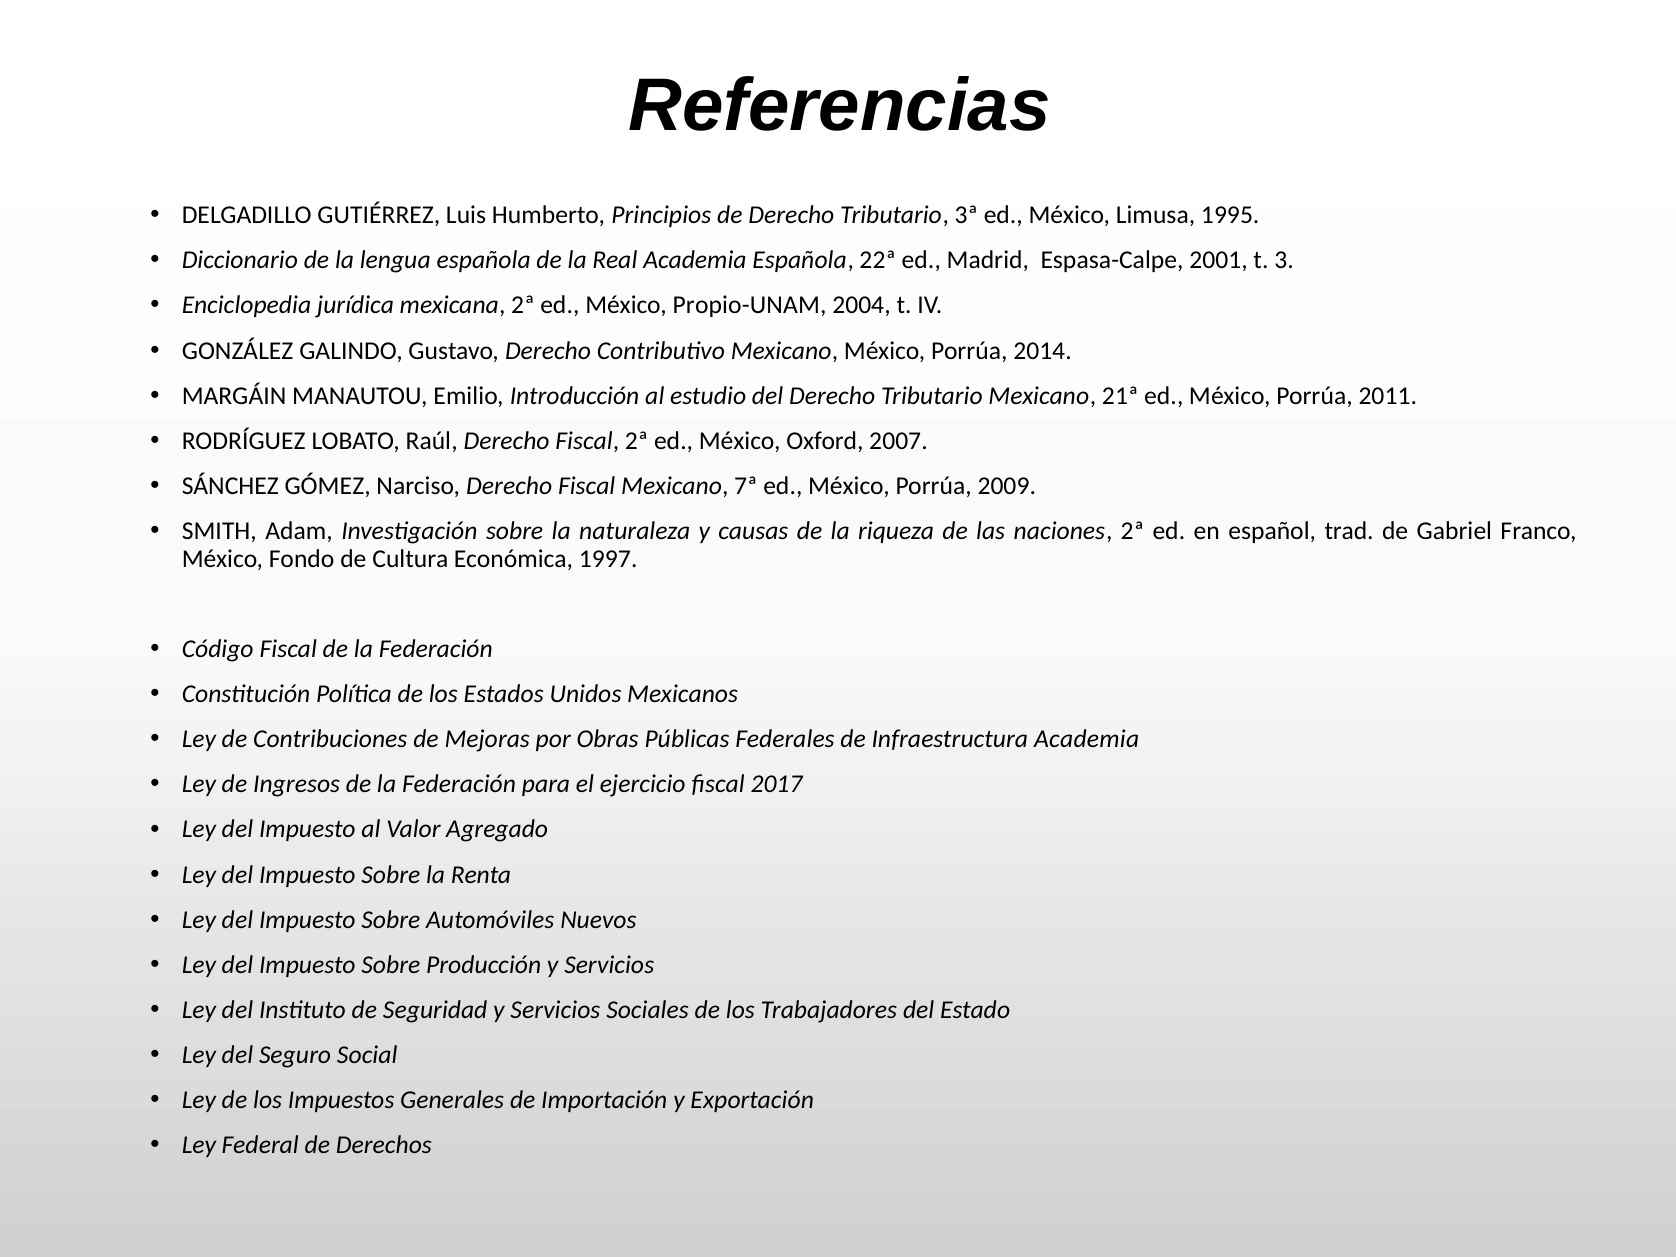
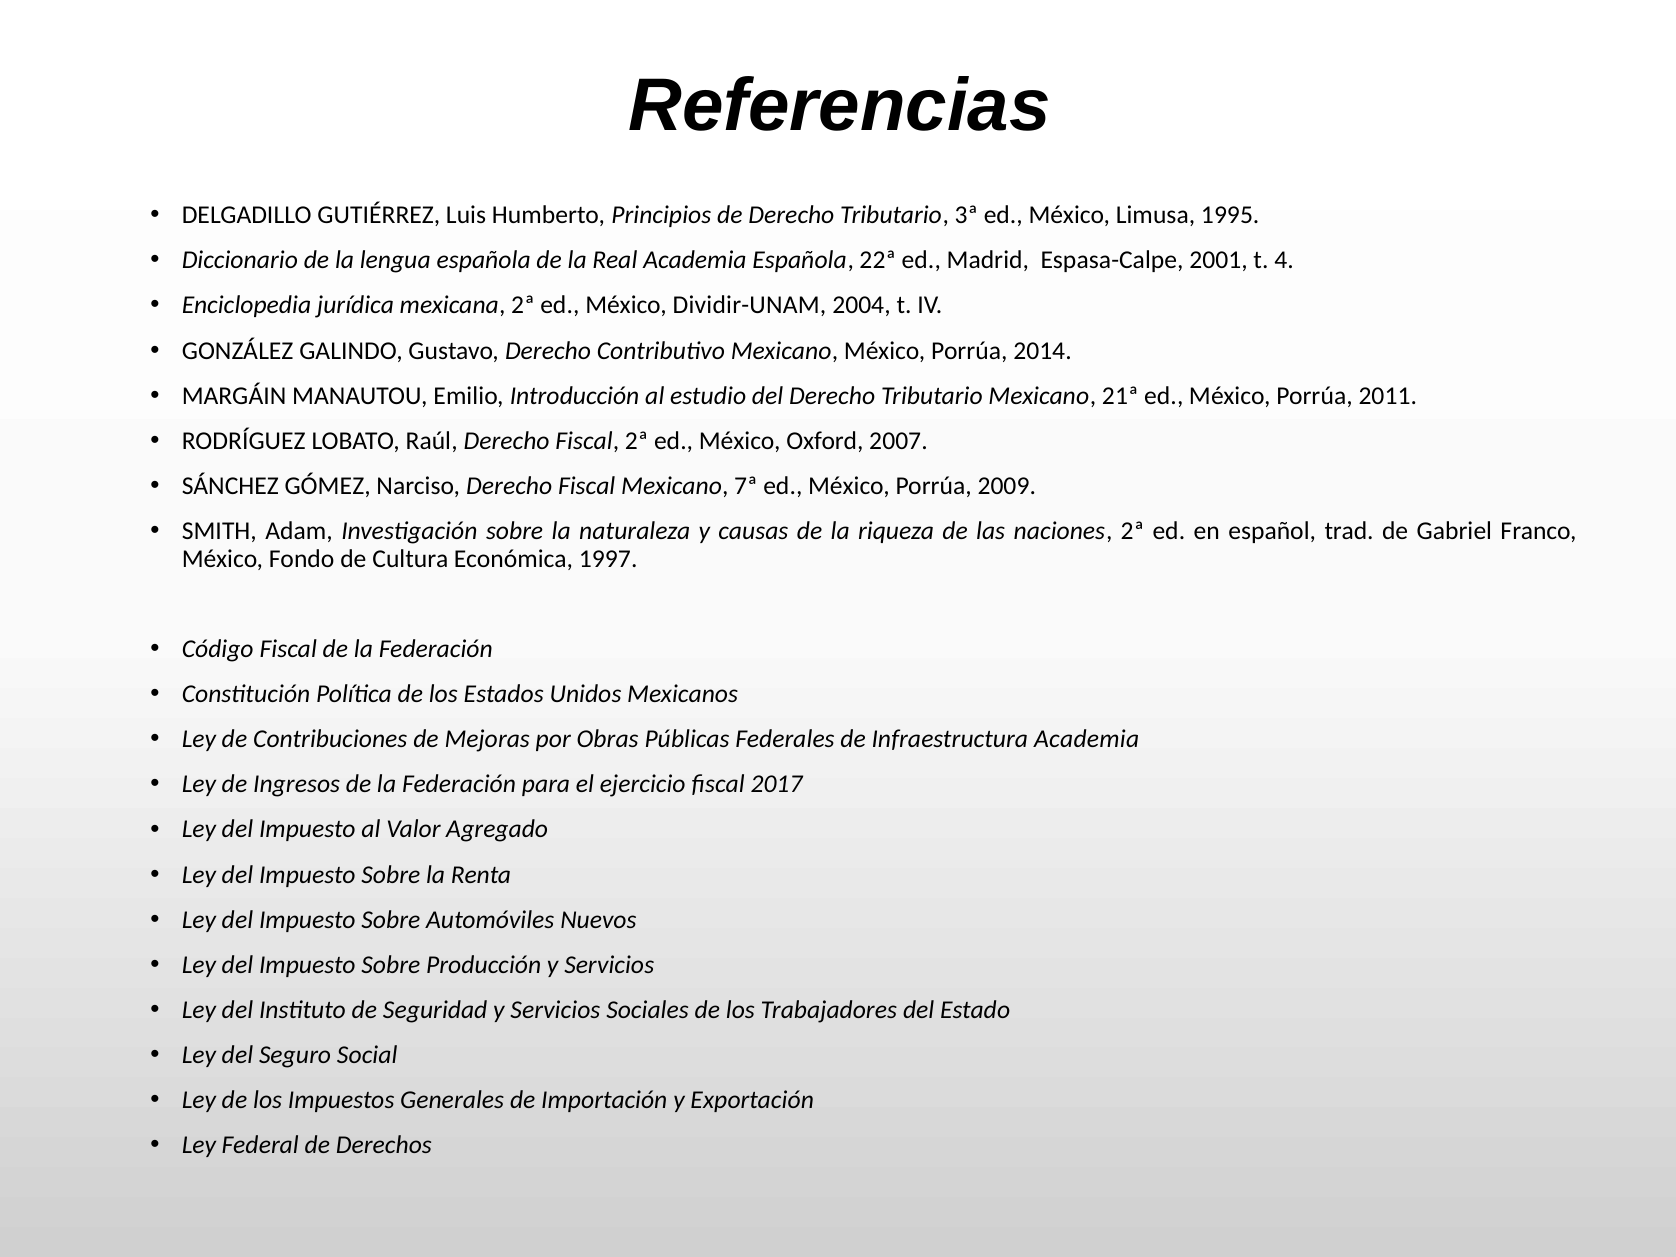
3: 3 -> 4 (1284, 260)
Propio-UNAM: Propio-UNAM -> Dividir-UNAM (749, 305)
